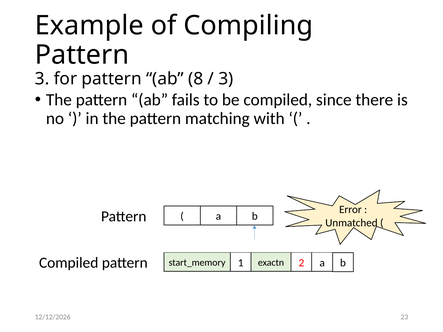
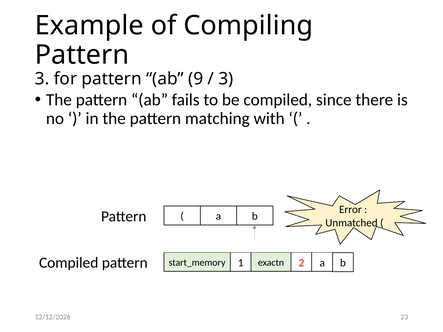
8: 8 -> 9 (196, 79)
